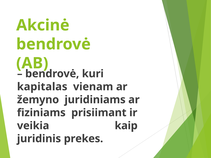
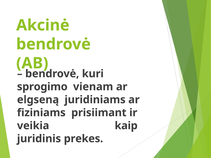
kapitalas: kapitalas -> sprogimo (42, 87)
žemyno: žemyno -> elgseną (38, 100)
